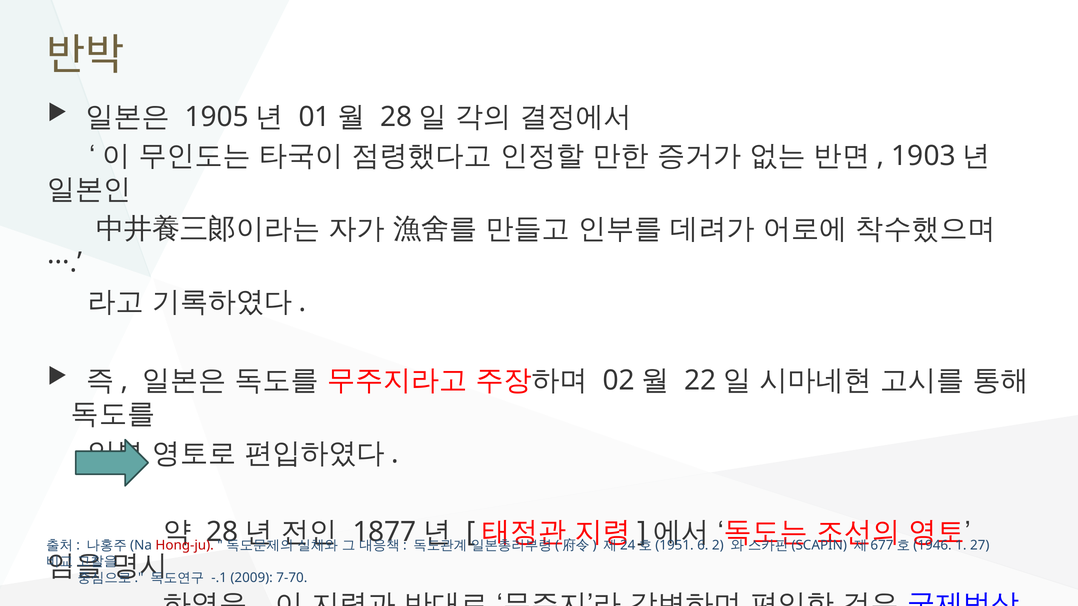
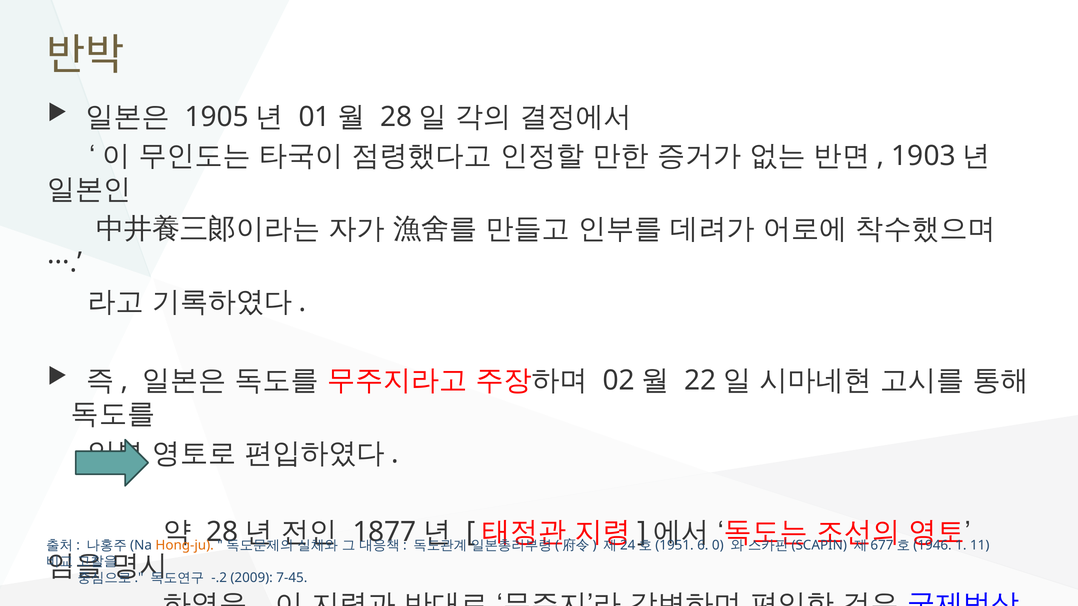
Hong-ju colour: red -> orange (185, 546)
2: 2 -> 0 (718, 546)
27: 27 -> 11 (980, 546)
-.1: -.1 -> -.2 (219, 578)
7-70: 7-70 -> 7-45 (292, 578)
